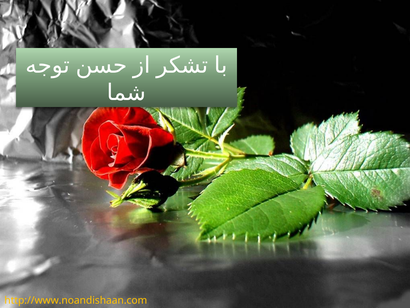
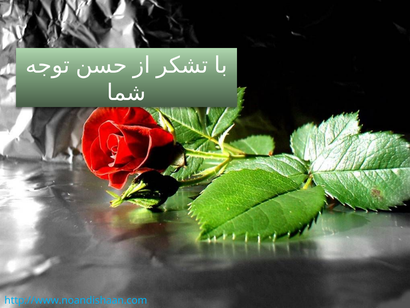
http://www.noandishaan.com colour: yellow -> light blue (76, 300)
